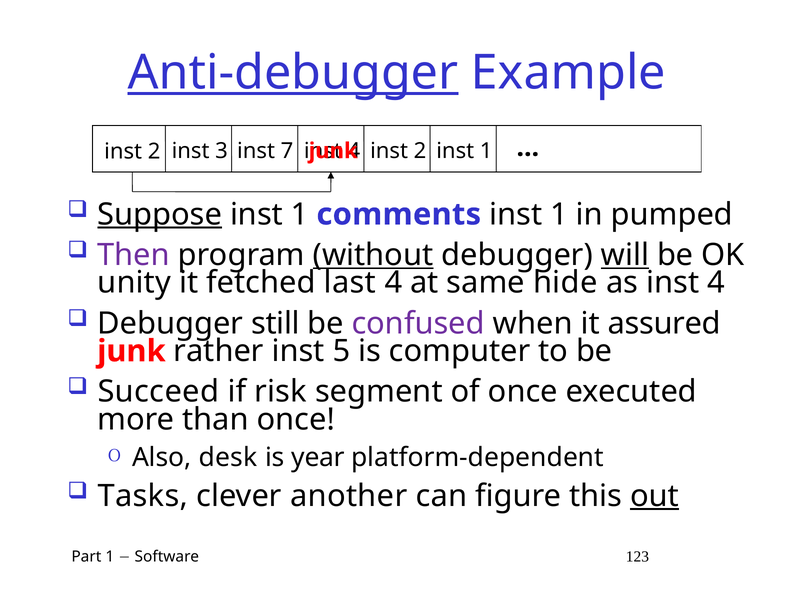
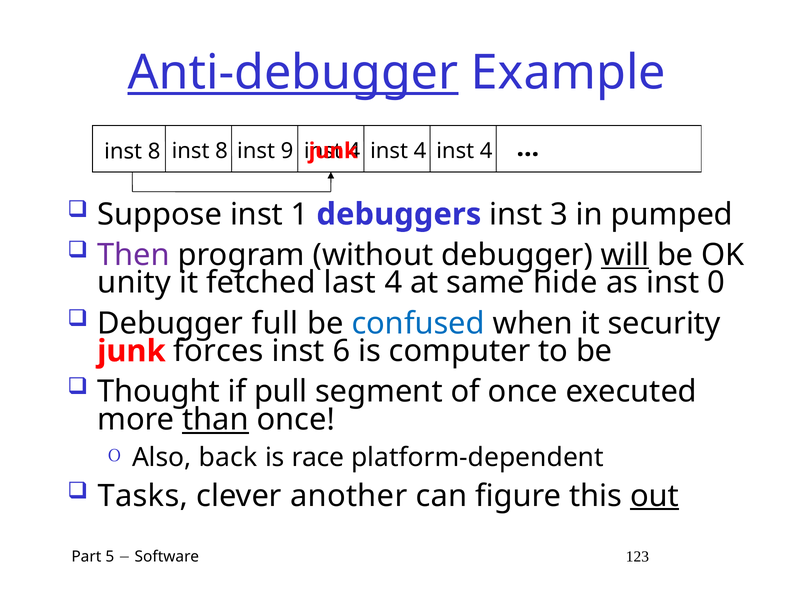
3: 3 -> 8 (222, 151)
7: 7 -> 9 (287, 151)
1: 1 -> 4 (486, 151)
2: 2 -> 8 (154, 151)
2: 2 -> 4 (420, 151)
Suppose underline: present -> none (160, 215)
comments: comments -> debuggers (399, 215)
1: 1 -> 3 (559, 215)
without underline: present -> none (373, 255)
as inst 4: 4 -> 0 (716, 283)
still: still -> full (275, 324)
confused colour: purple -> blue (418, 324)
assured: assured -> security (664, 324)
rather: rather -> forces (219, 351)
5: 5 -> 6 (341, 351)
Succeed: Succeed -> Thought (159, 392)
risk: risk -> pull (281, 392)
than underline: none -> present (216, 420)
desk: desk -> back (228, 458)
year: year -> race (318, 458)
Part 1: 1 -> 5 (110, 557)
